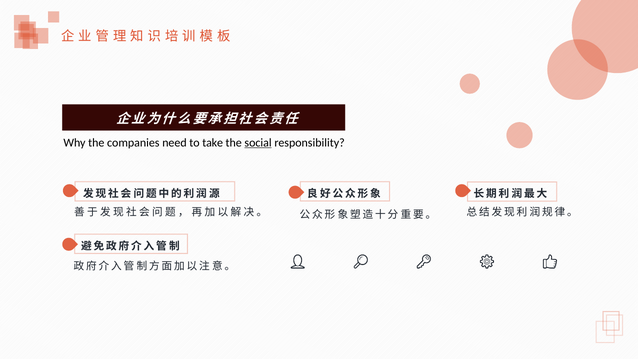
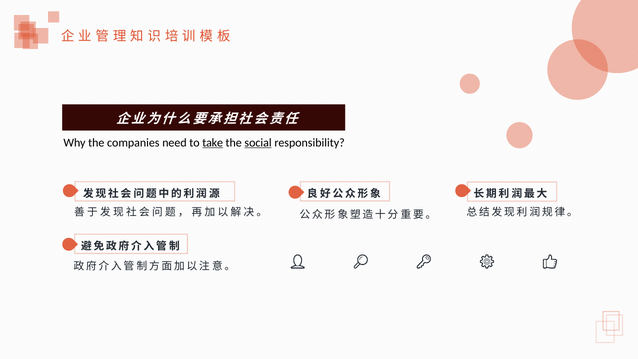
take underline: none -> present (213, 143)
